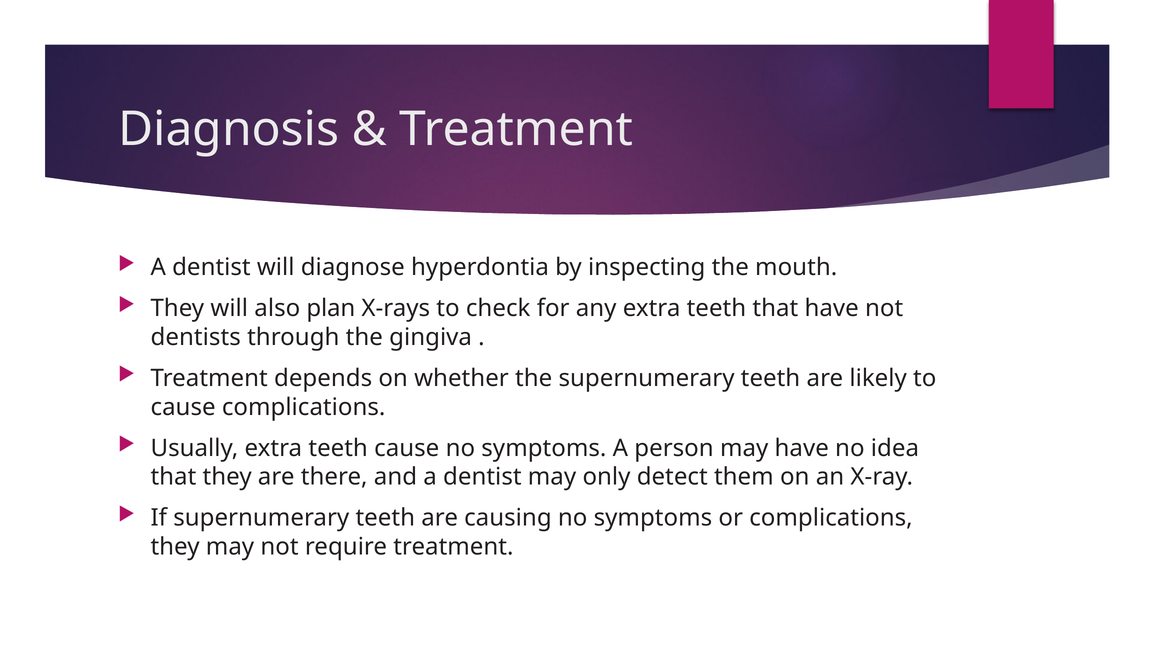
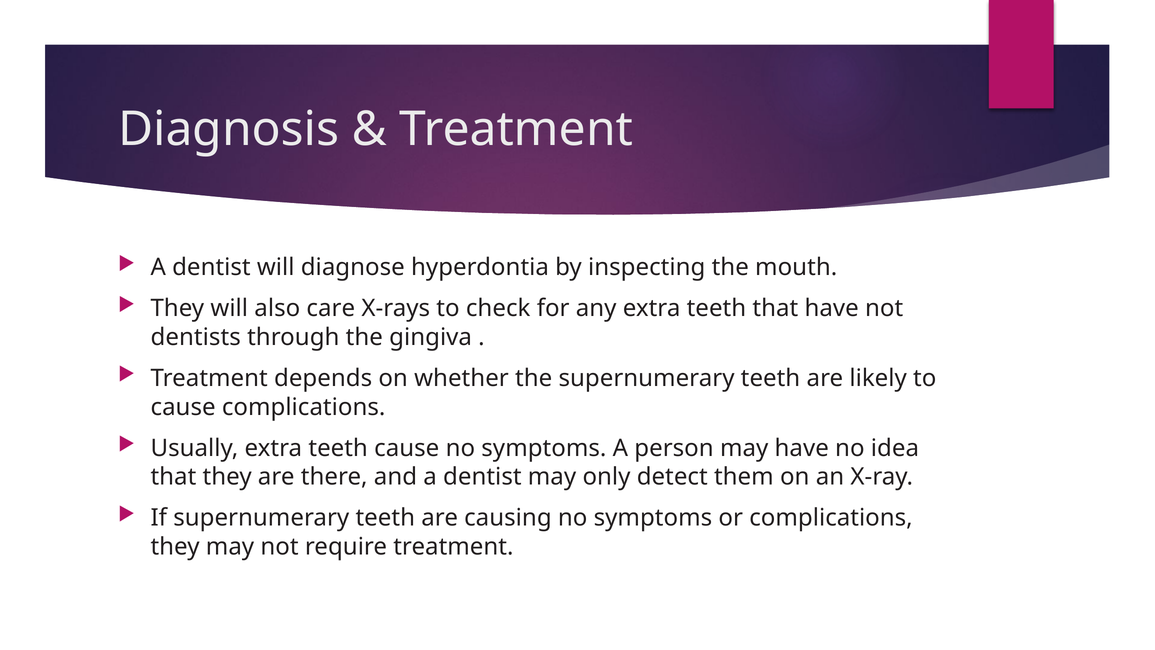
plan: plan -> care (331, 308)
